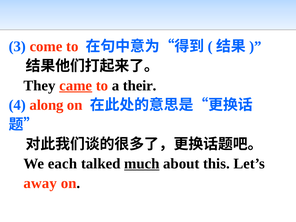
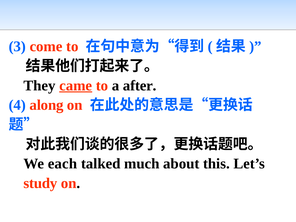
their: their -> after (140, 86)
much underline: present -> none (142, 164)
away: away -> study (40, 183)
